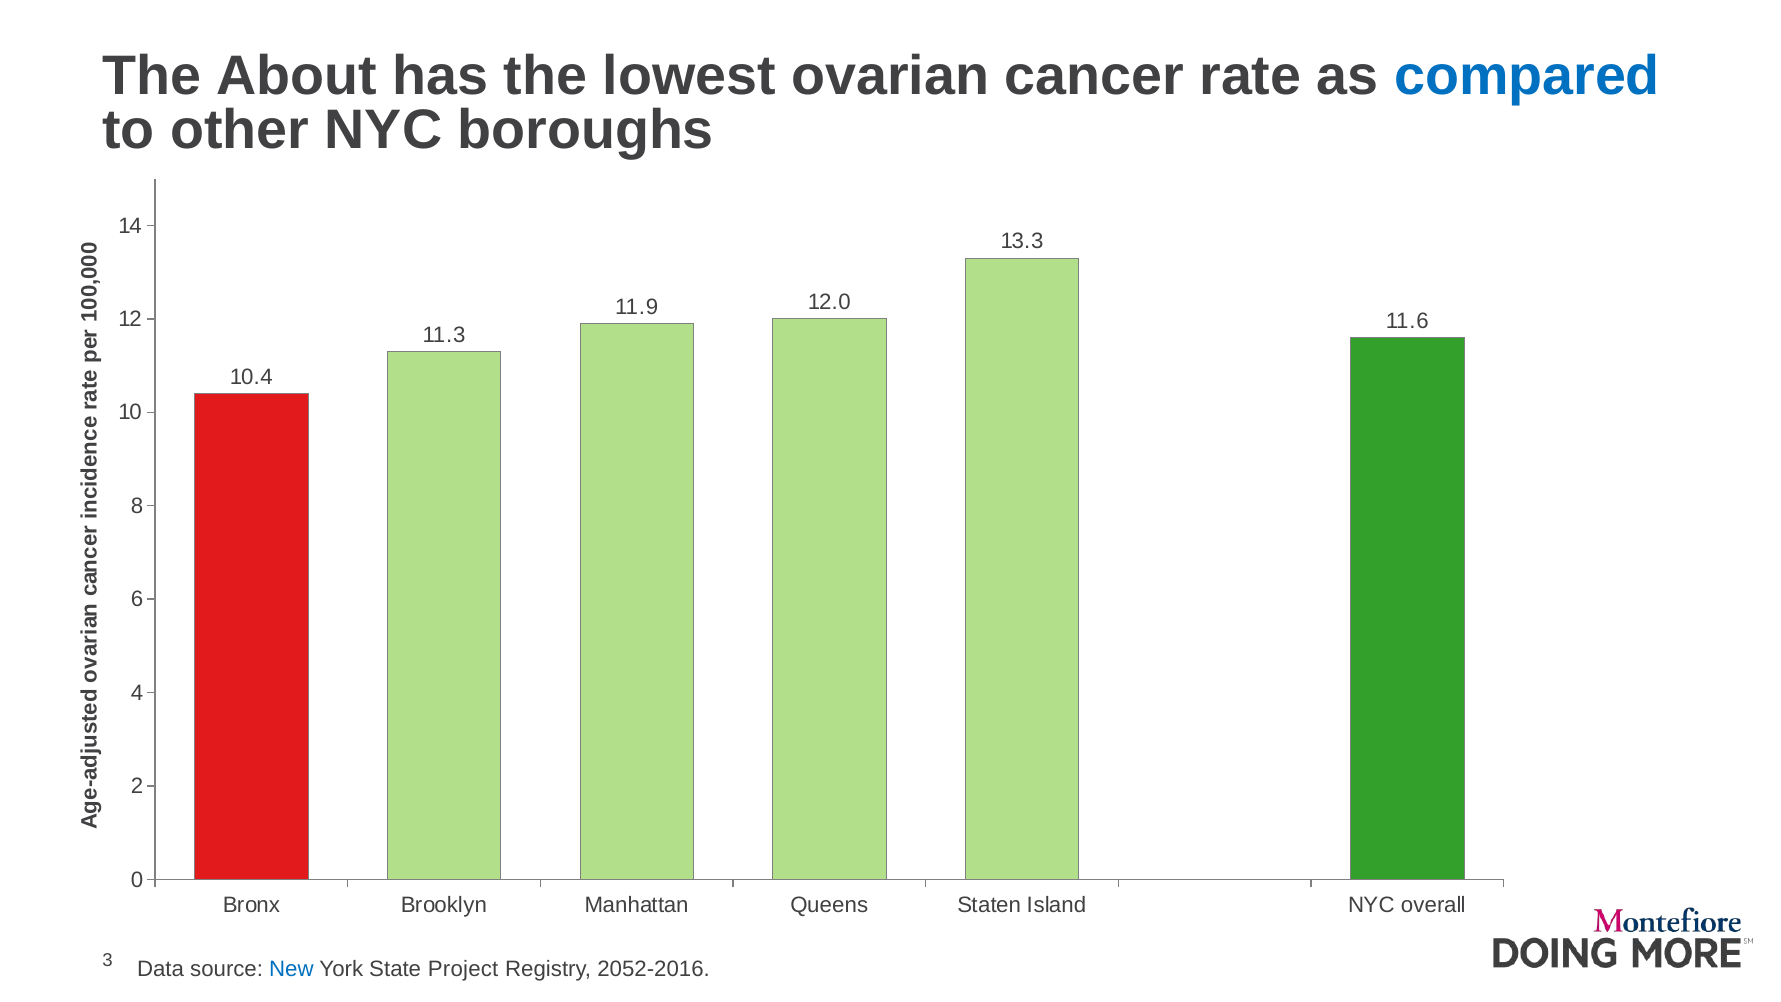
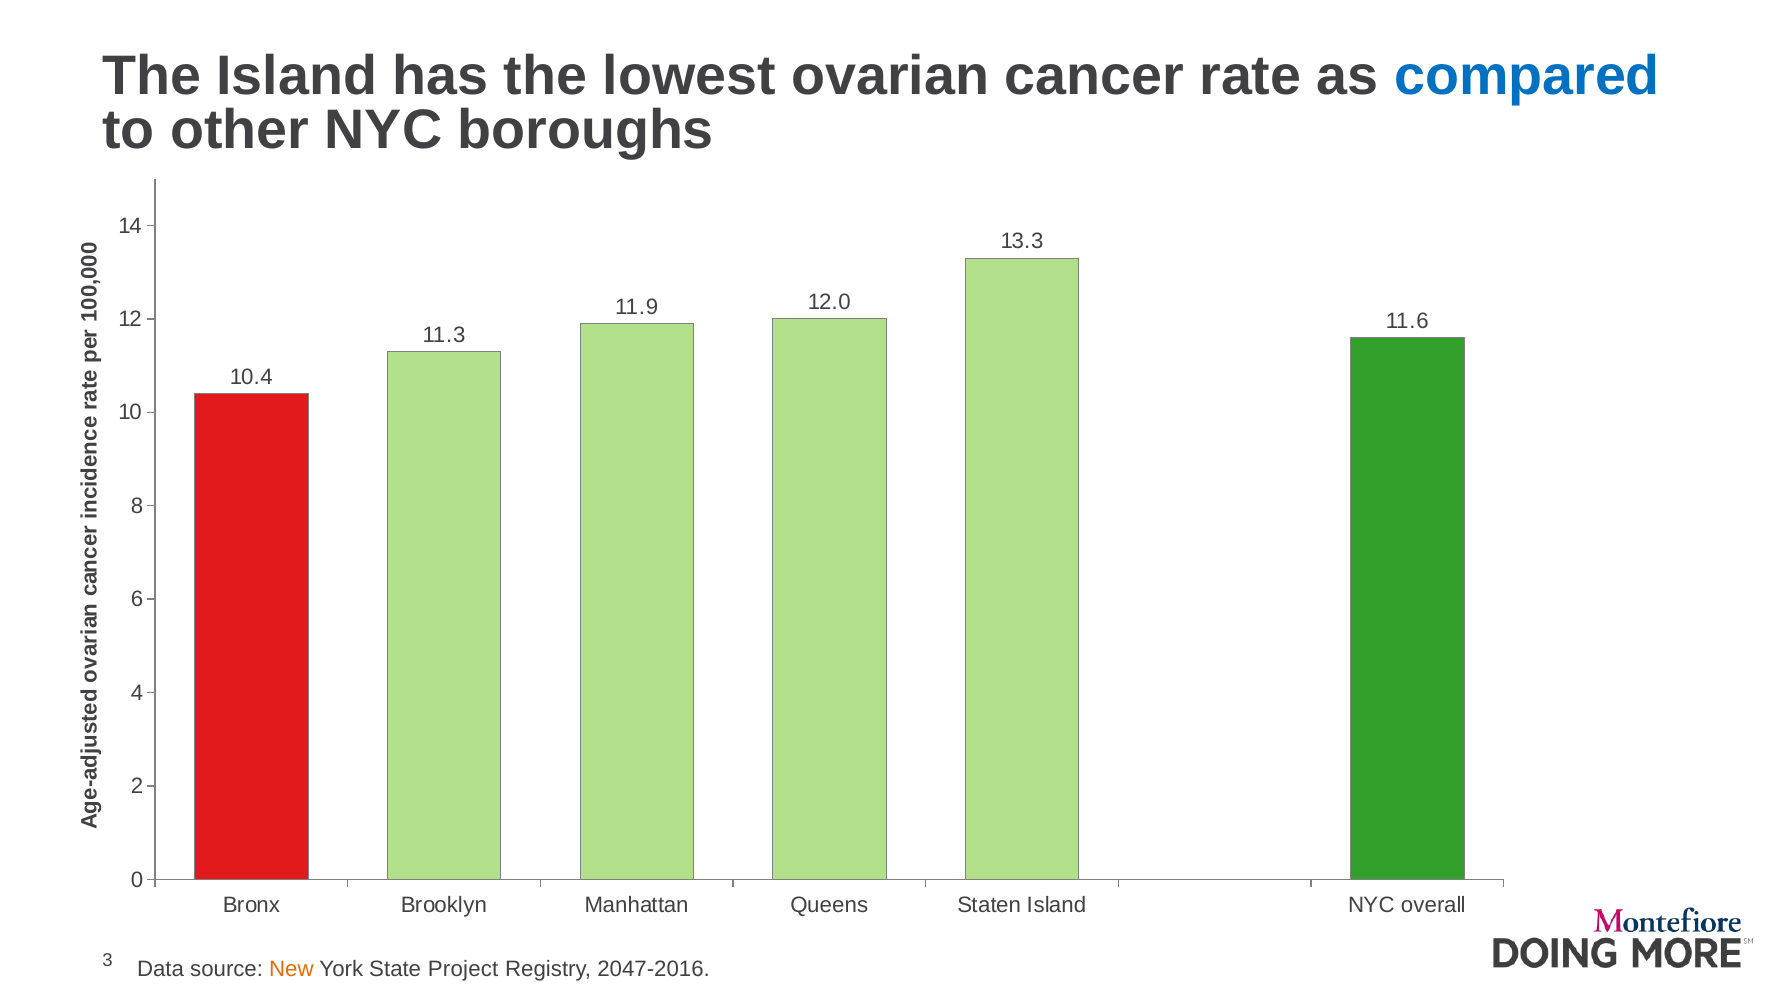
The About: About -> Island (297, 77)
New colour: blue -> orange (291, 969)
2052-2016: 2052-2016 -> 2047-2016 (654, 969)
